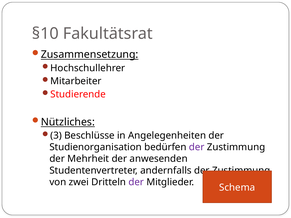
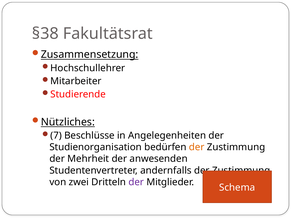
§10: §10 -> §38 (45, 34)
3: 3 -> 7 (56, 136)
der colour: purple -> orange (197, 147)
